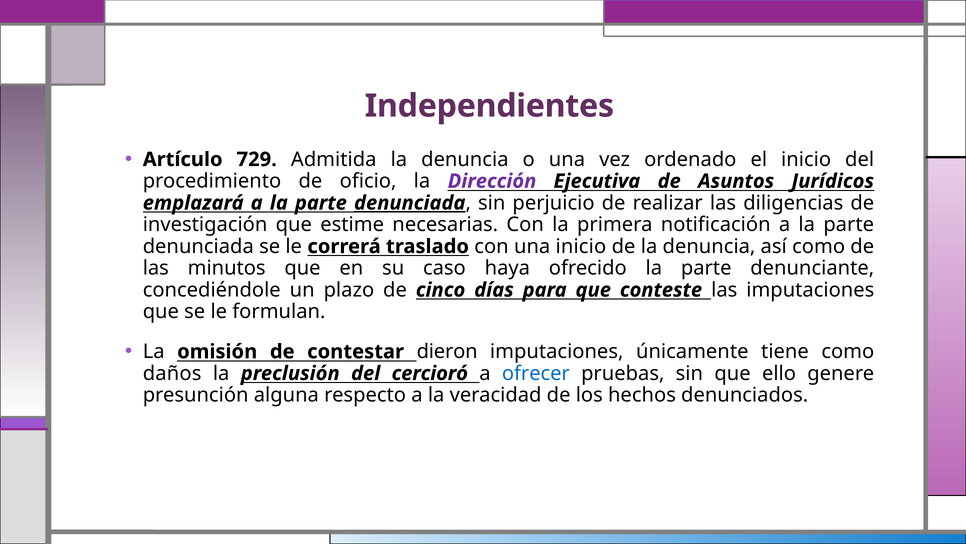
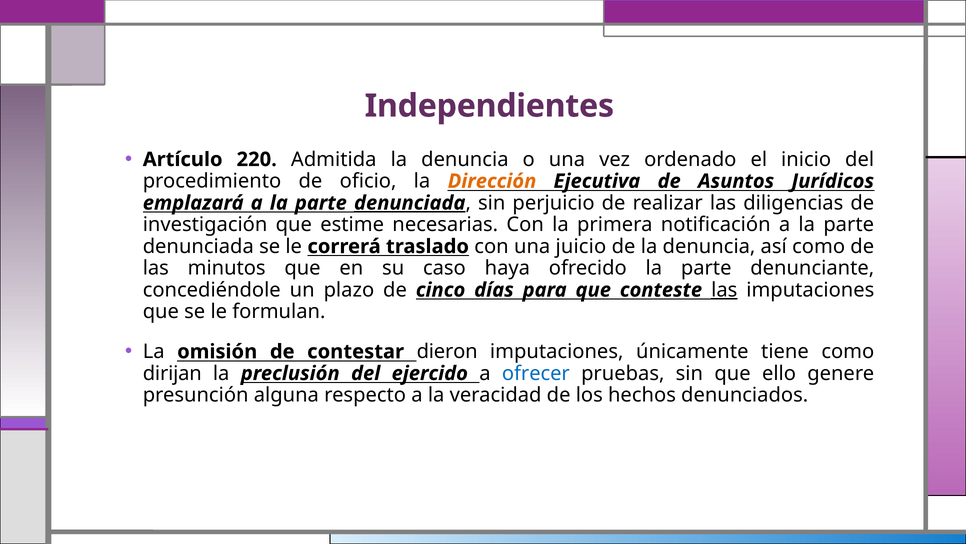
729: 729 -> 220 (257, 159)
Dirección colour: purple -> orange (492, 181)
una inicio: inicio -> juicio (581, 246)
las underline: none -> present (724, 290)
daños: daños -> dirijan (172, 373)
cercioró: cercioró -> ejercido (430, 373)
